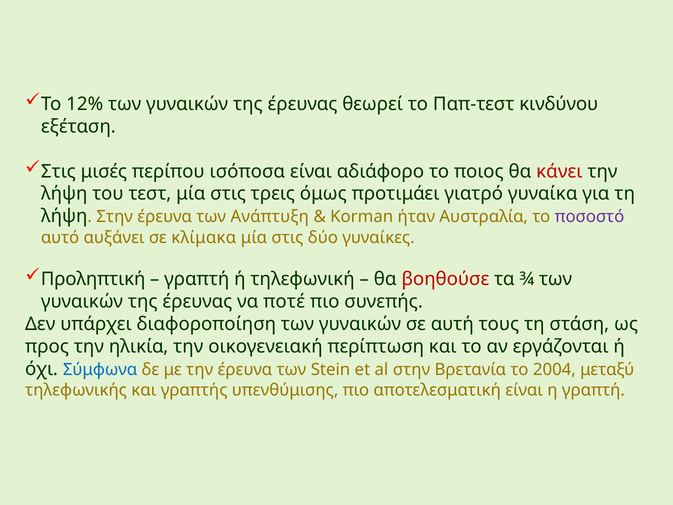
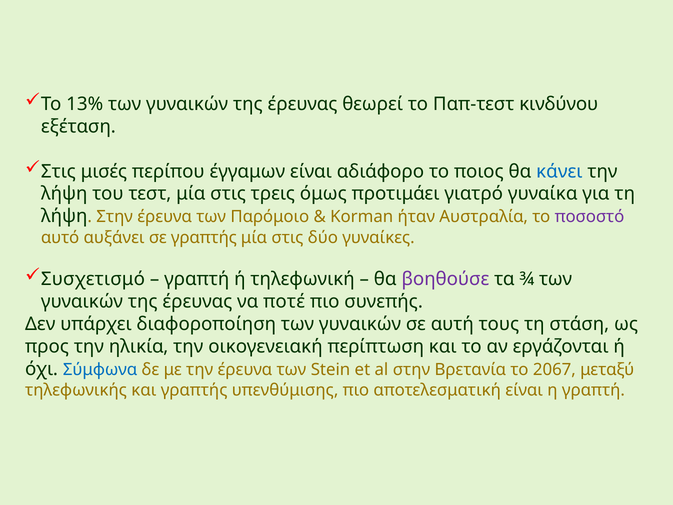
12%: 12% -> 13% (85, 104)
ισόποσα: ισόποσα -> έγγαμων (247, 171)
κάνει colour: red -> blue (559, 171)
Ανάπτυξη: Ανάπτυξη -> Παρόμοιο (270, 217)
σε κλίμακα: κλίμακα -> γραπτής (204, 237)
Προληπτική: Προληπτική -> Συσχετισμό (93, 279)
βοηθούσε colour: red -> purple (445, 279)
2004: 2004 -> 2067 (554, 369)
